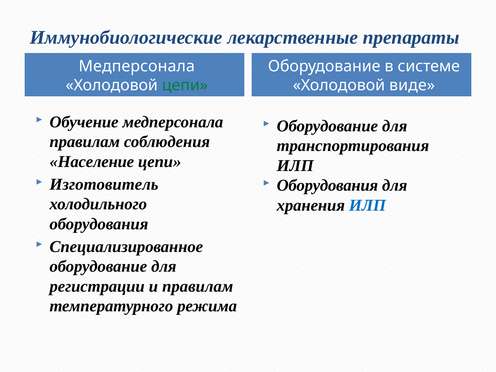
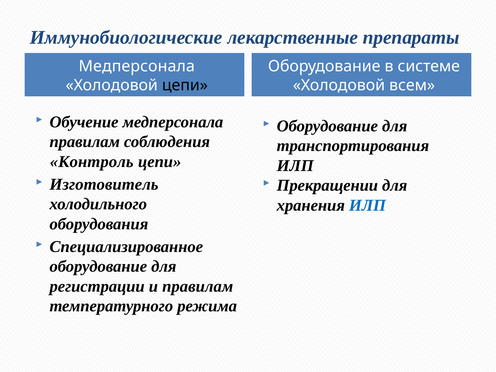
цепи colour: green -> black (185, 85)
виде: виде -> всем (412, 85)
Население: Население -> Контроль (92, 162)
Оборудования: Оборудования -> Прекращении (327, 185)
